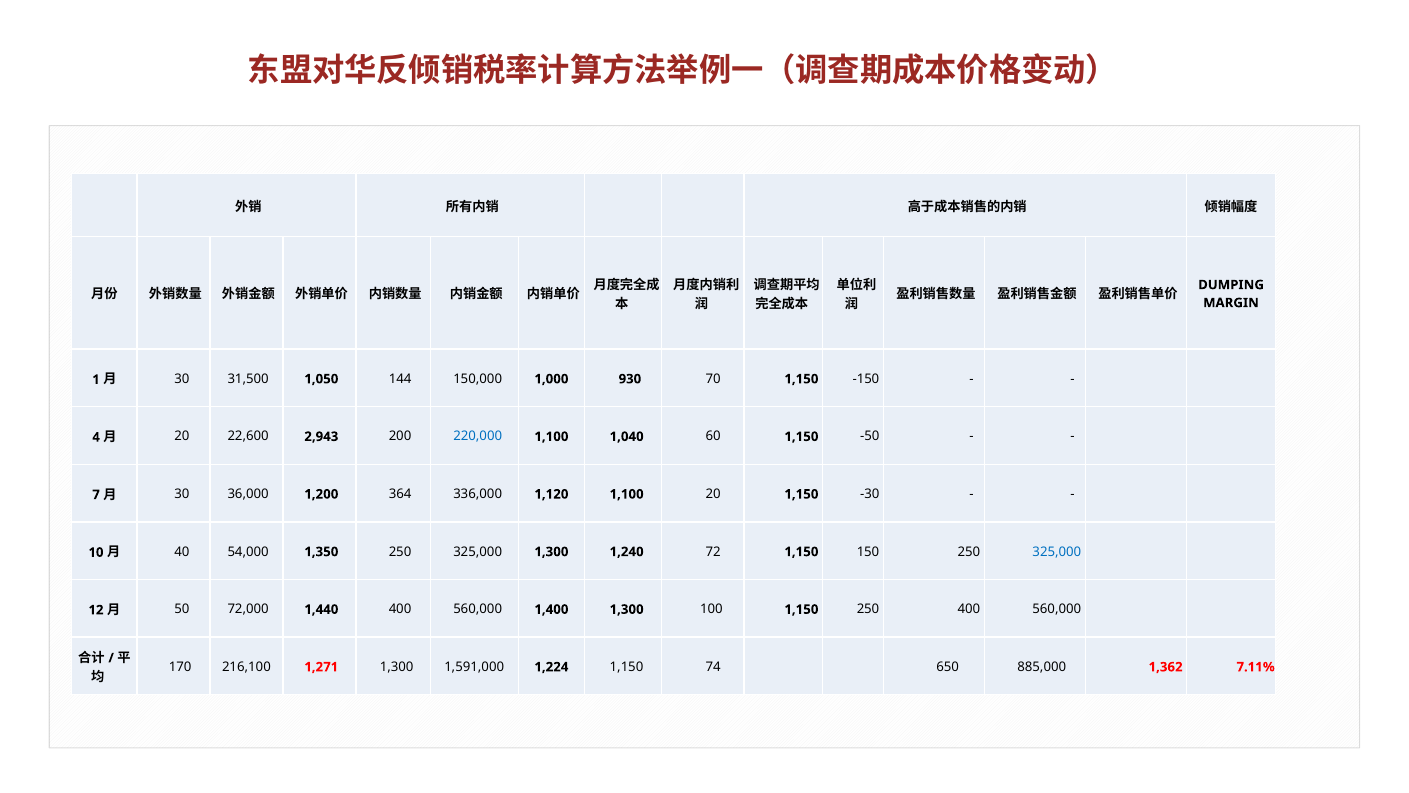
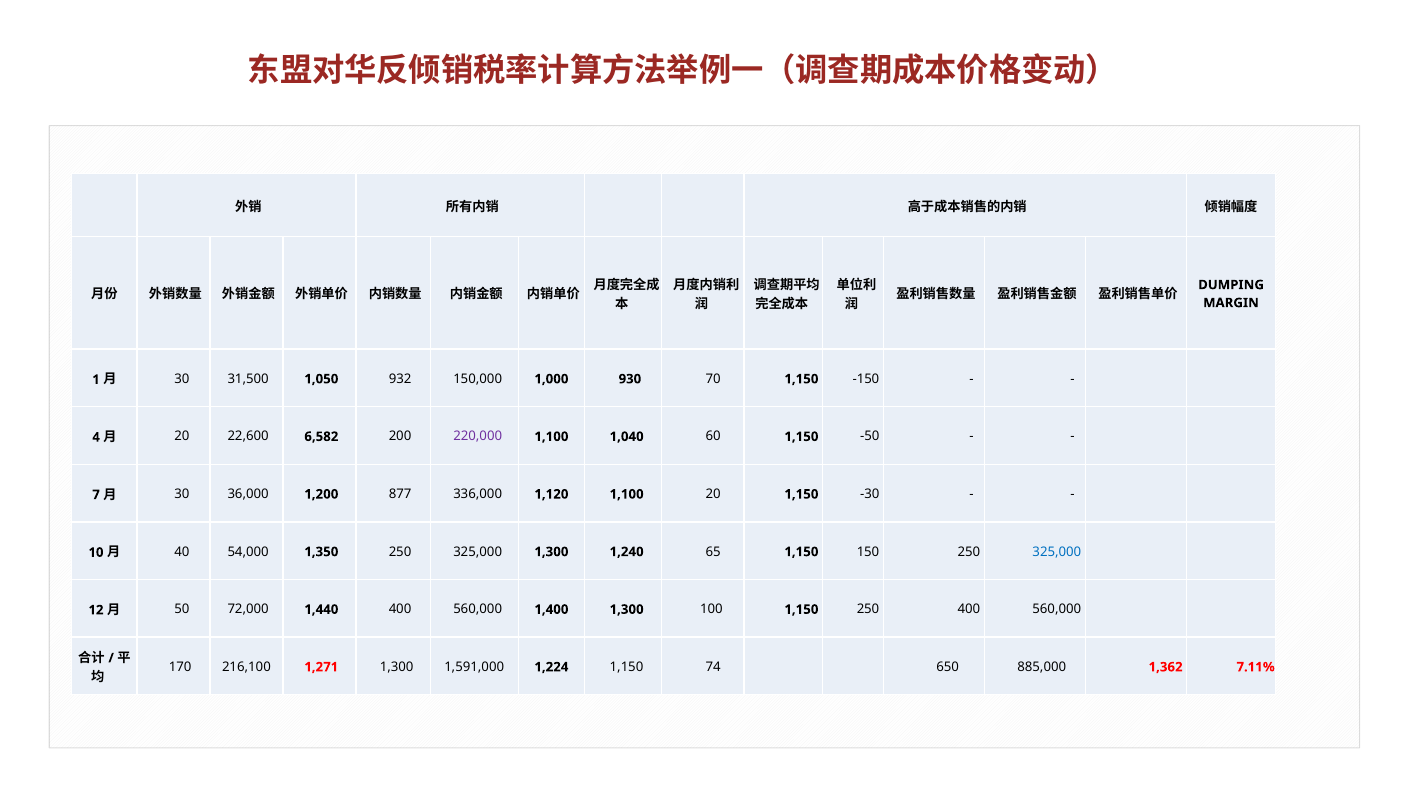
144: 144 -> 932 (400, 379)
2,943: 2,943 -> 6,582 (321, 436)
220,000 colour: blue -> purple (478, 436)
364: 364 -> 877 (400, 494)
72: 72 -> 65 (713, 552)
